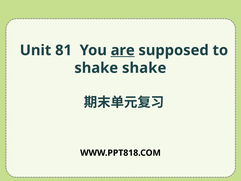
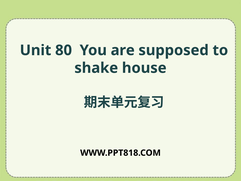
81: 81 -> 80 (64, 50)
are underline: present -> none (123, 50)
shake shake: shake -> house (144, 68)
